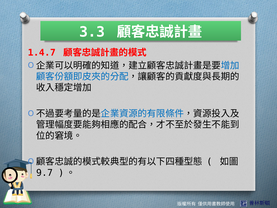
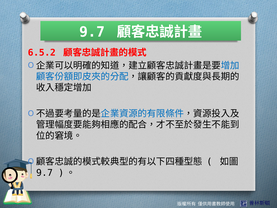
3.3: 3.3 -> 9.7 (92, 32)
1.4.7: 1.4.7 -> 6.5.2 (42, 53)
